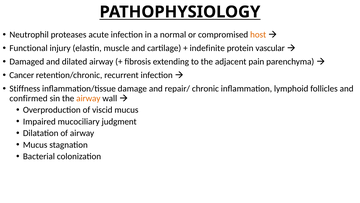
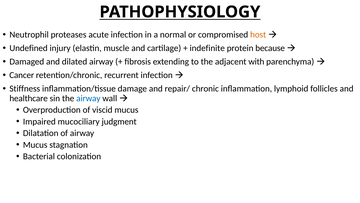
Functional: Functional -> Undefined (29, 48)
vascular: vascular -> because (270, 48)
pain: pain -> with (256, 61)
confirmed: confirmed -> healthcare (29, 98)
airway colour: orange -> blue (88, 98)
